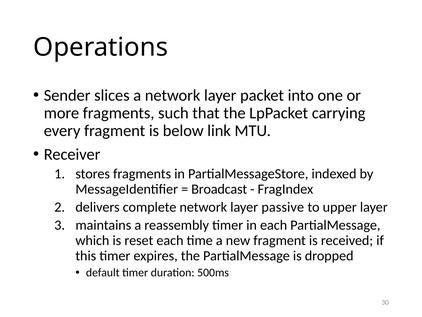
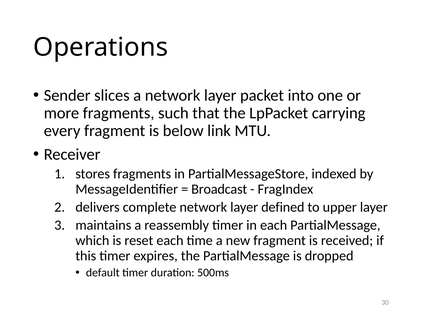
passive: passive -> defined (283, 207)
